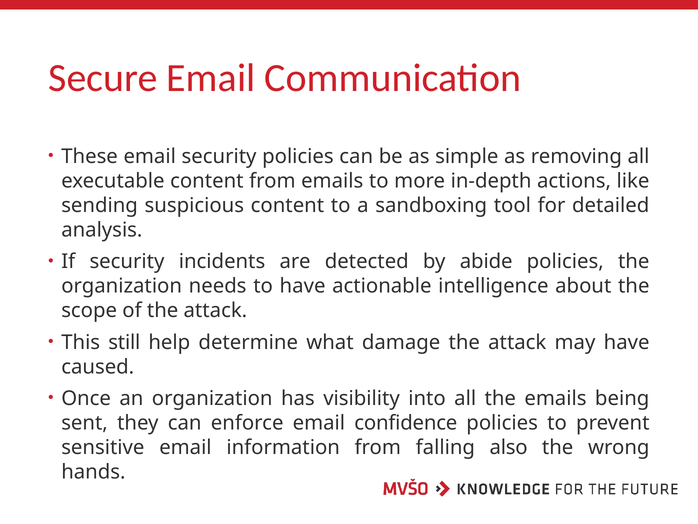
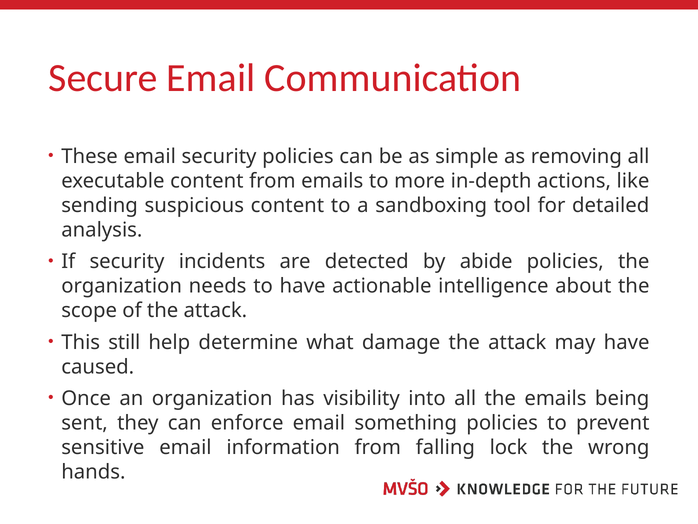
confidence: confidence -> something (406, 423)
also: also -> lock (509, 447)
